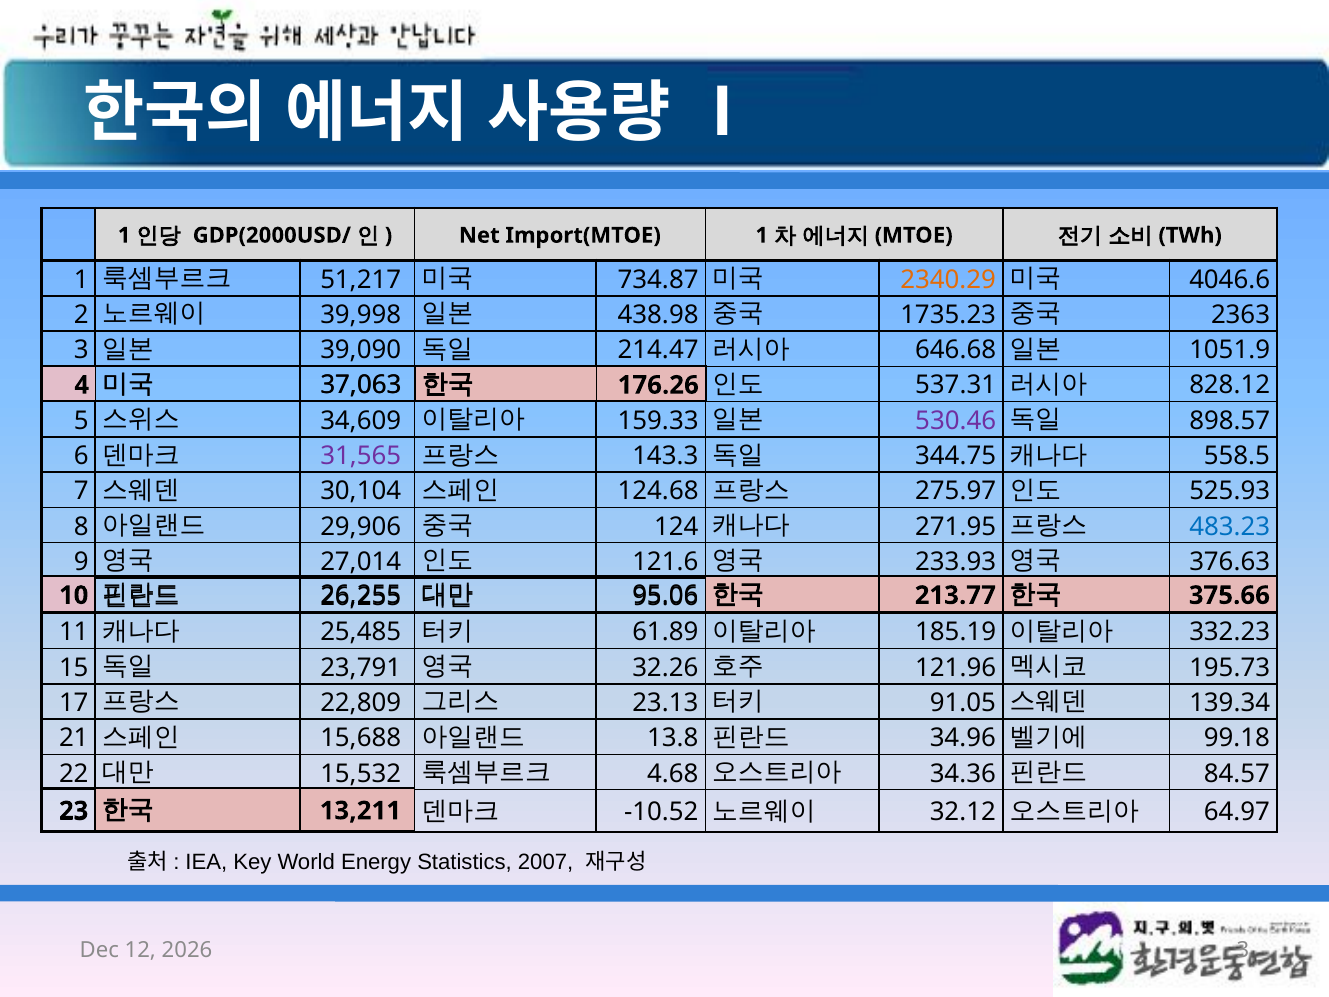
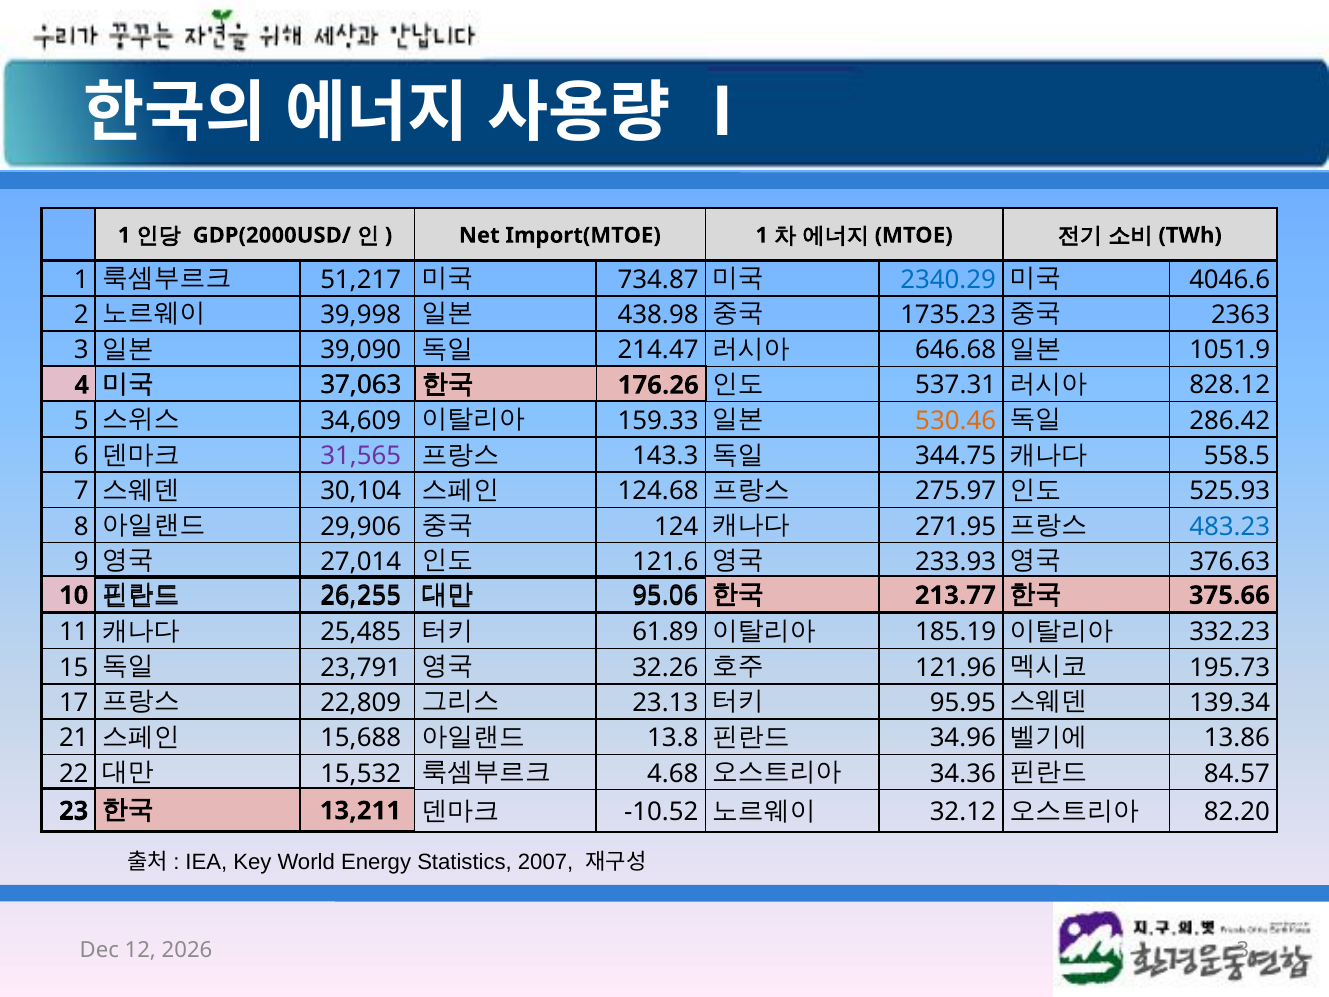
2340.29 colour: orange -> blue (948, 280)
530.46 colour: purple -> orange (956, 421)
898.57: 898.57 -> 286.42 (1230, 421)
91.05: 91.05 -> 95.95 (963, 703)
99.18: 99.18 -> 13.86 (1237, 738)
64.97: 64.97 -> 82.20 (1237, 812)
